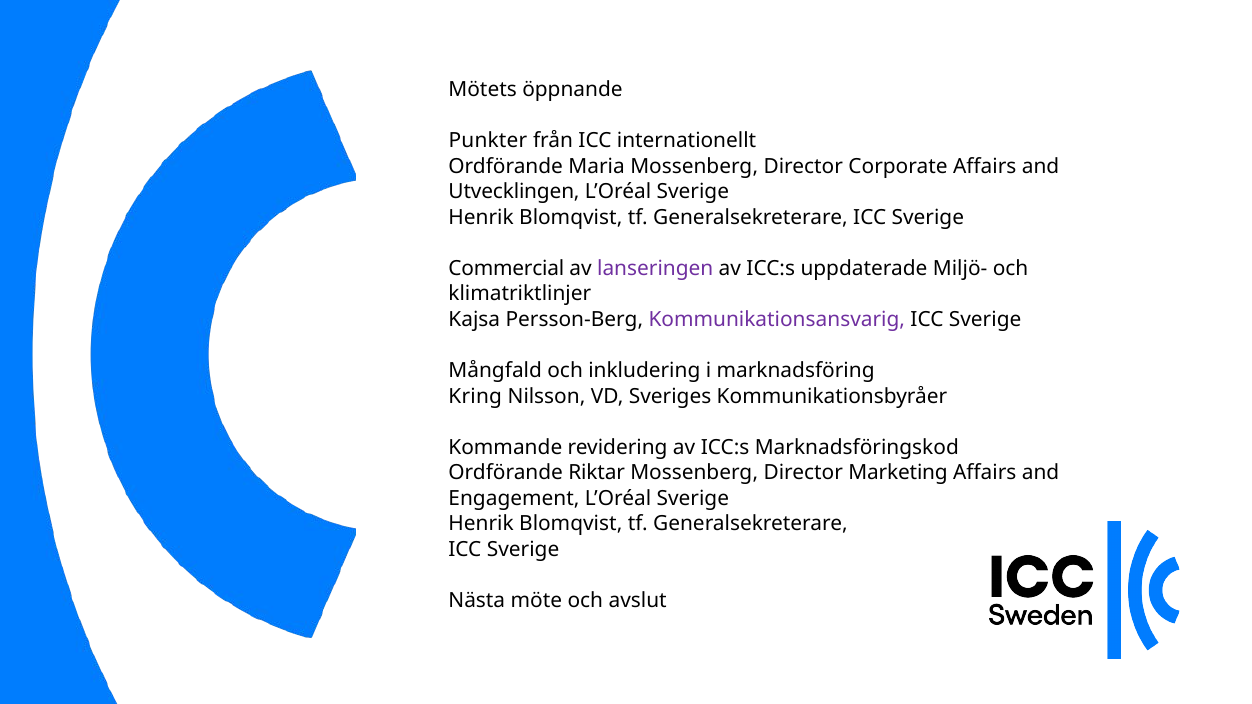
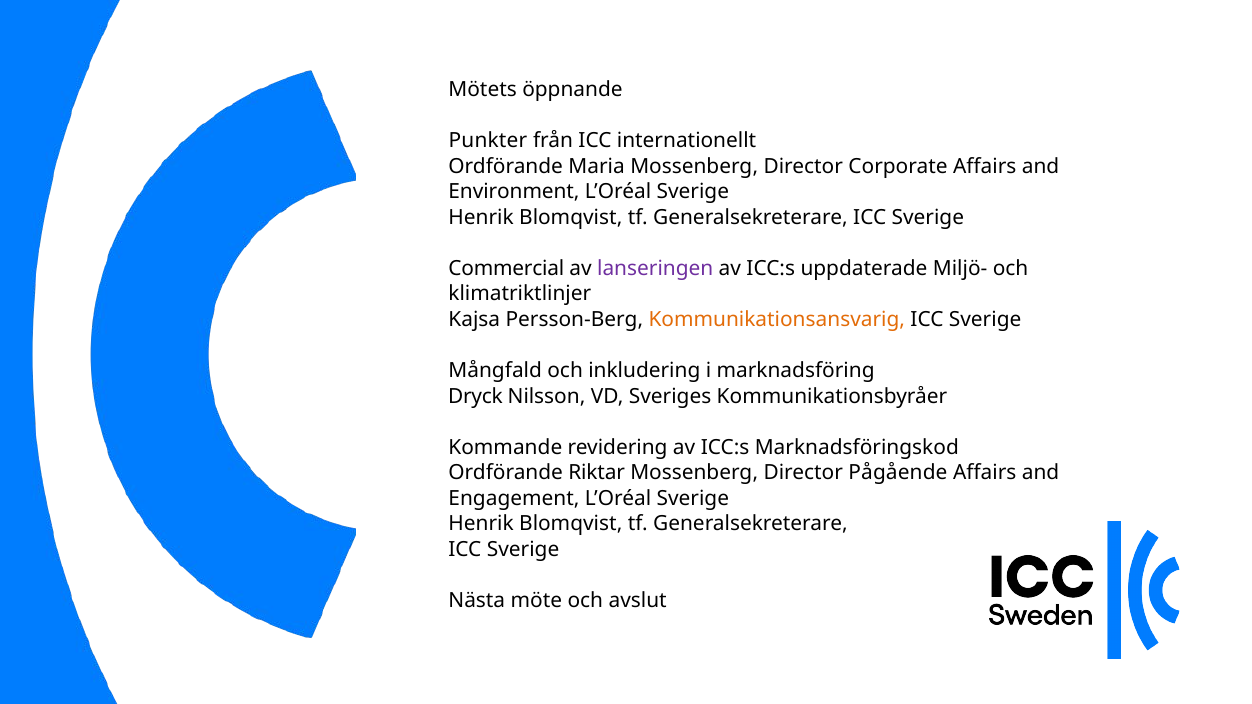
Utvecklingen: Utvecklingen -> Environment (514, 192)
Kommunikationsansvarig colour: purple -> orange (777, 320)
Kring: Kring -> Dryck (475, 396)
Marketing: Marketing -> Pågående (898, 473)
